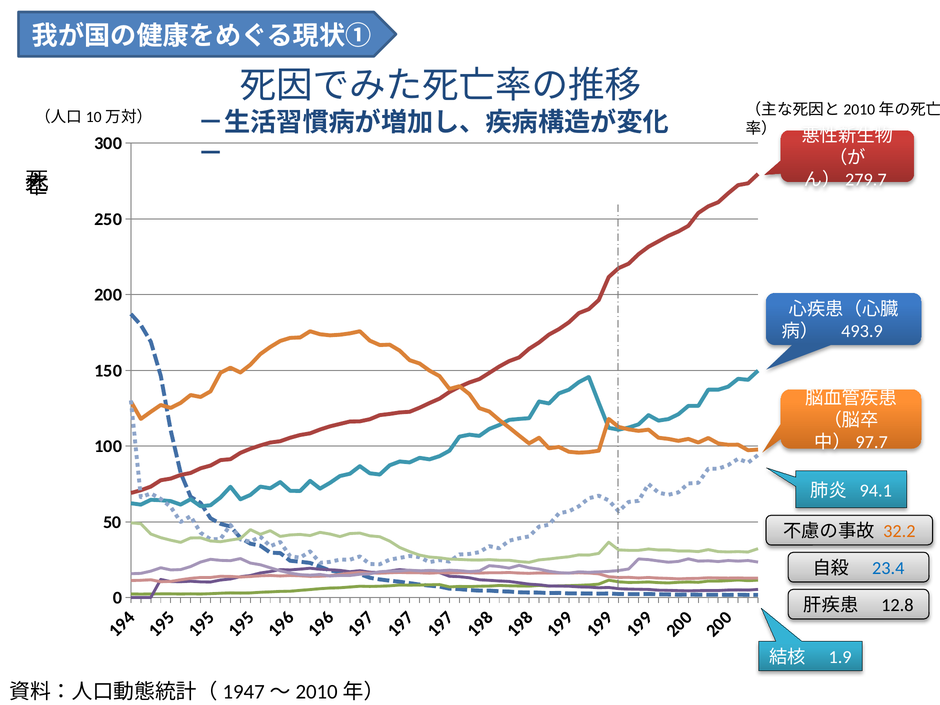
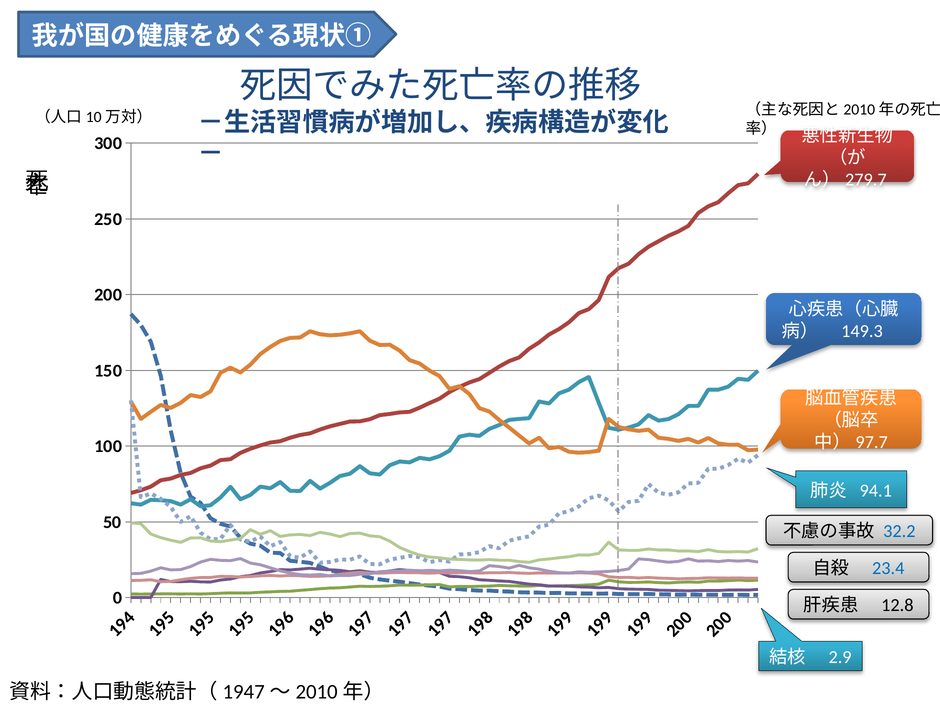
493.9: 493.9 -> 149.3 (862, 331)
32.2 colour: orange -> blue (899, 531)
1.9: 1.9 -> 2.9 (840, 657)
